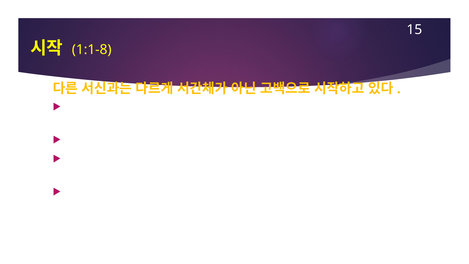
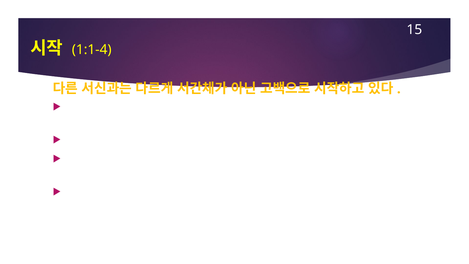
1:1-8: 1:1-8 -> 1:1-4 (92, 50)
